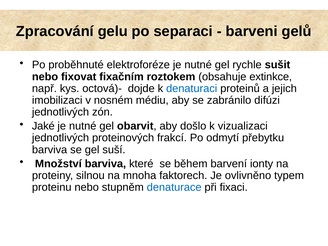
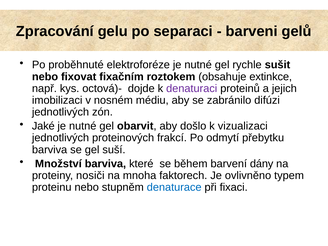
denaturaci colour: blue -> purple (192, 88)
ionty: ionty -> dány (262, 164)
silnou: silnou -> nosiči (90, 175)
